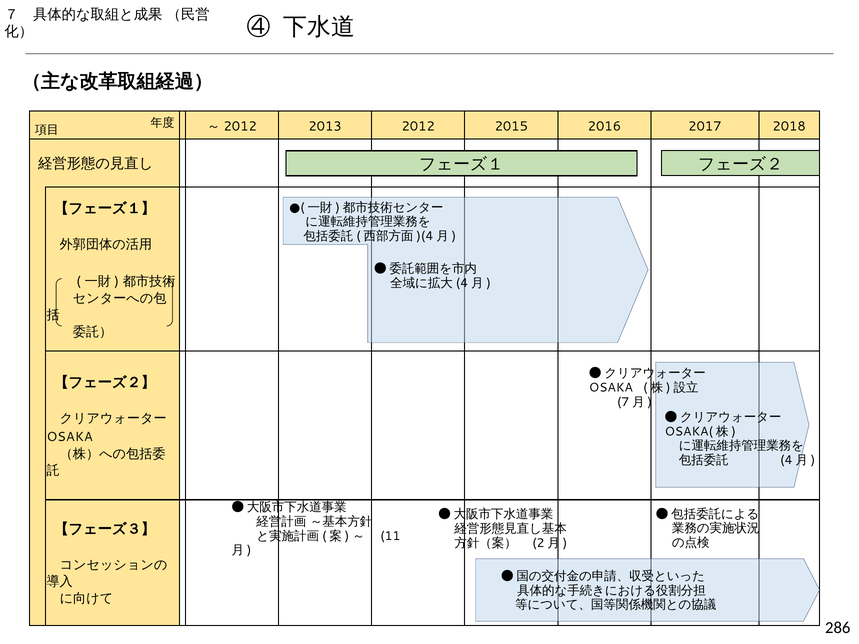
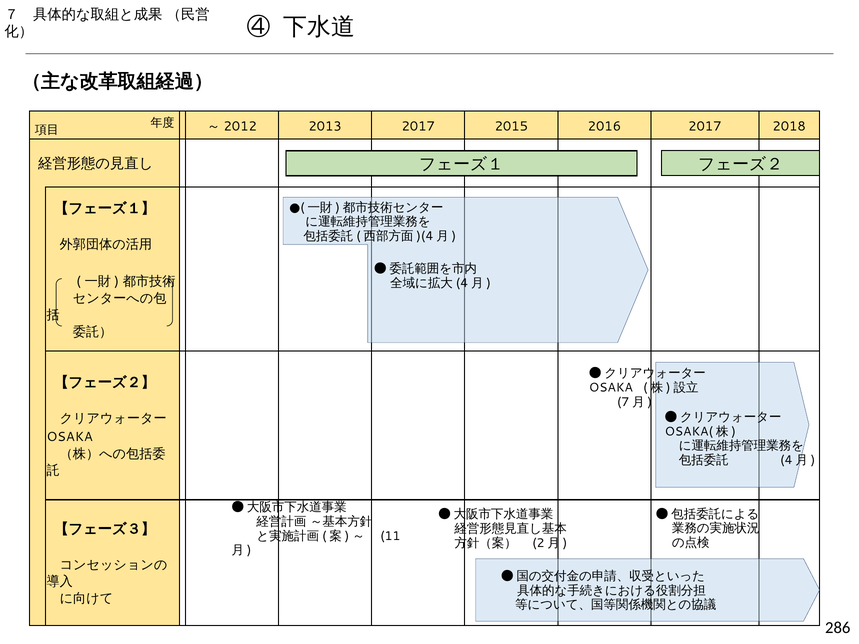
2013 2012: 2012 -> 2017 (418, 126)
